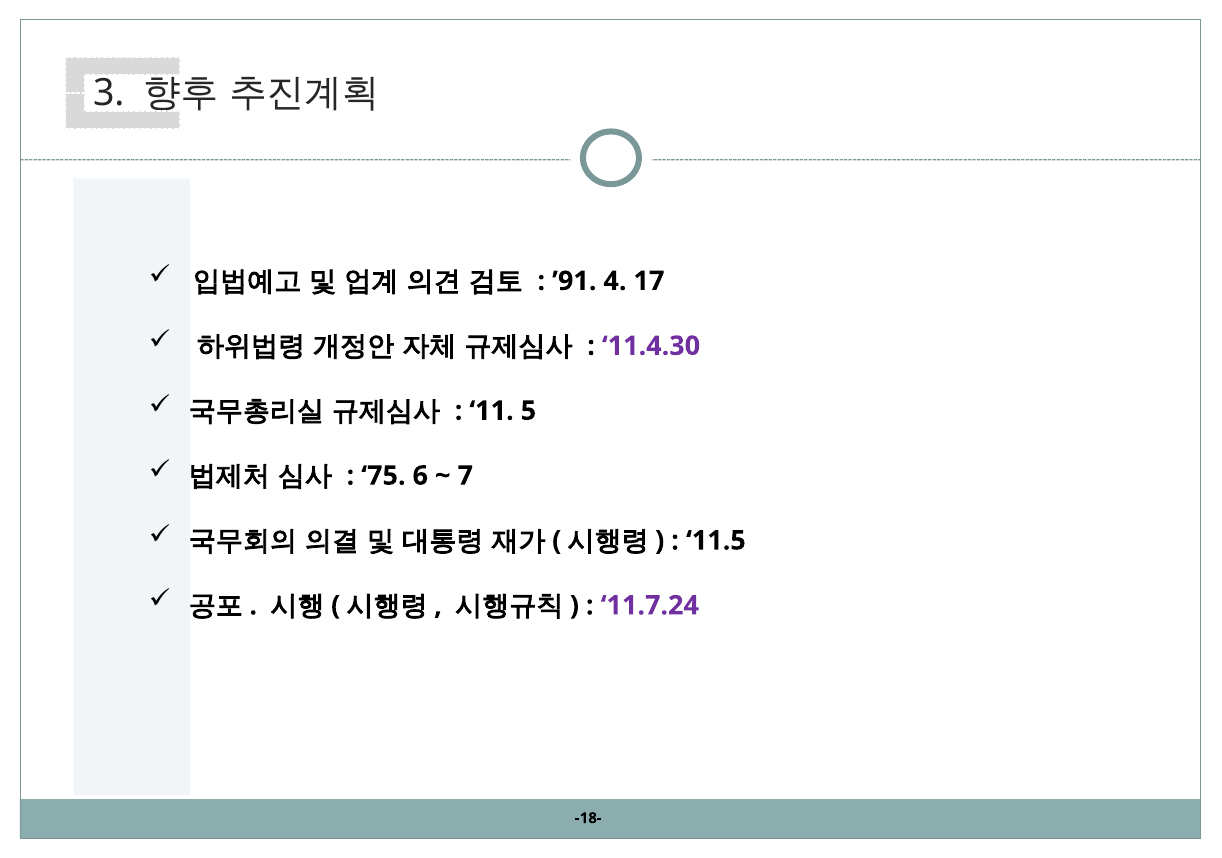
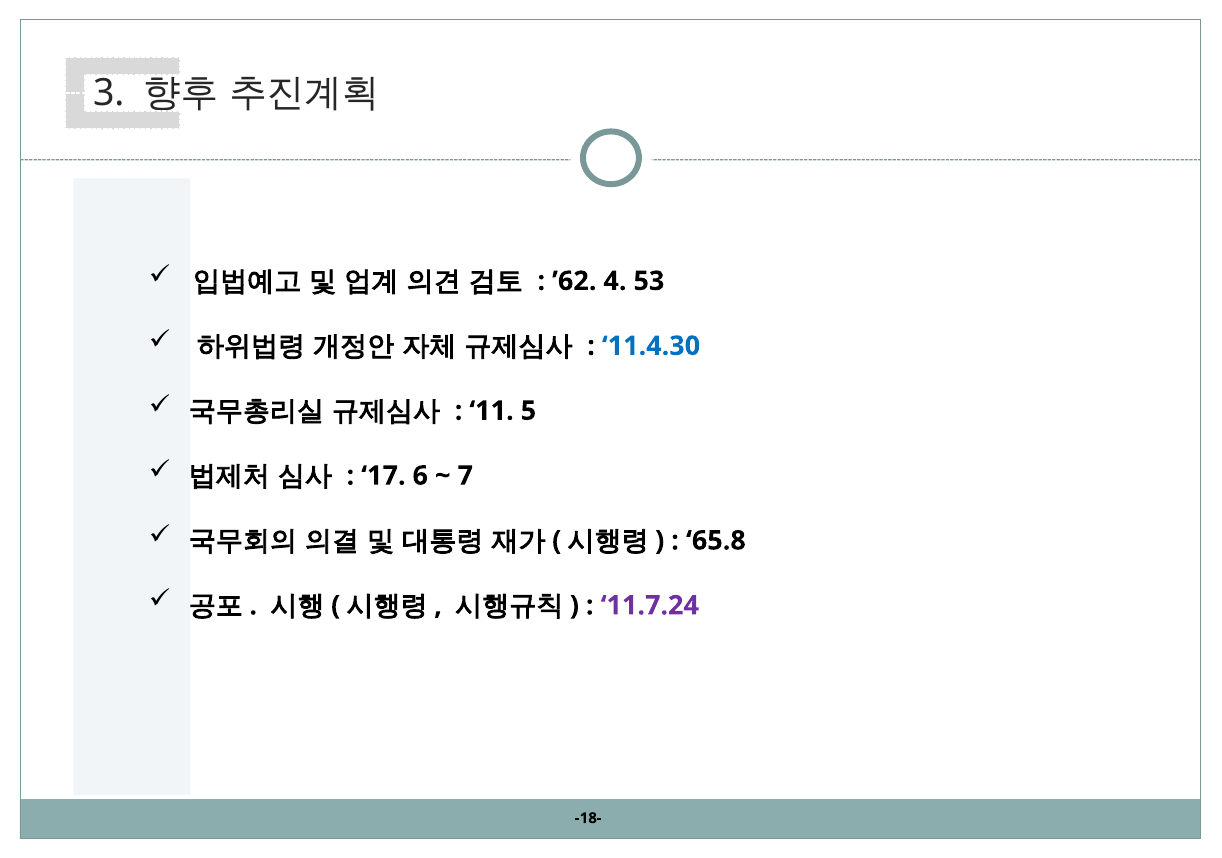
’91: ’91 -> ’62 (574, 281)
17: 17 -> 53 (649, 281)
11.4.30 colour: purple -> blue (651, 346)
75: 75 -> 17 (383, 476)
11.5: 11.5 -> 65.8 (716, 541)
